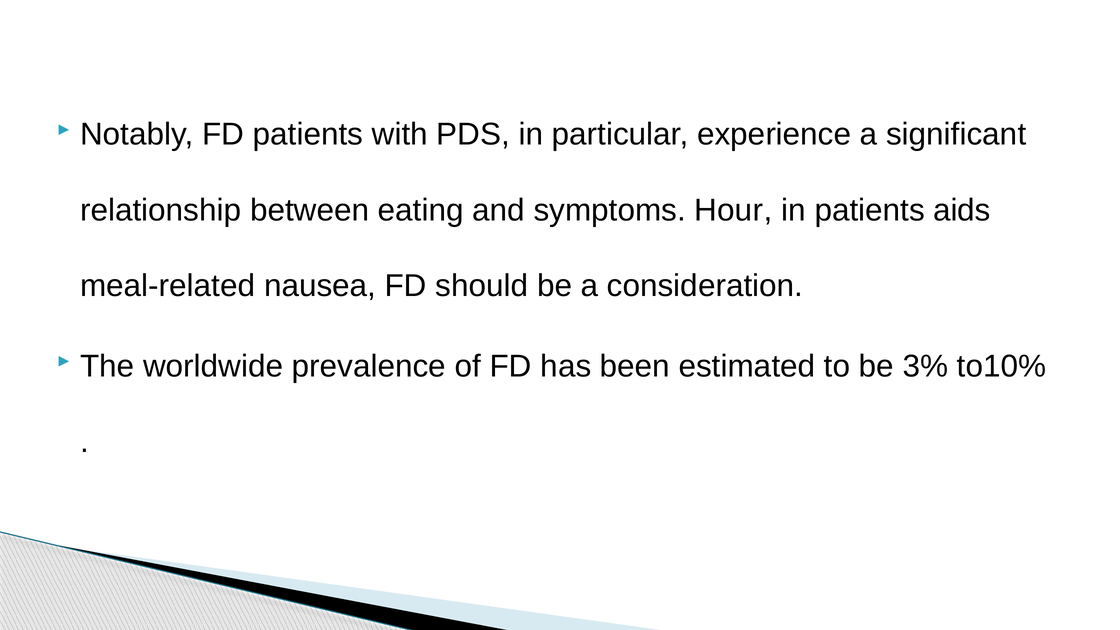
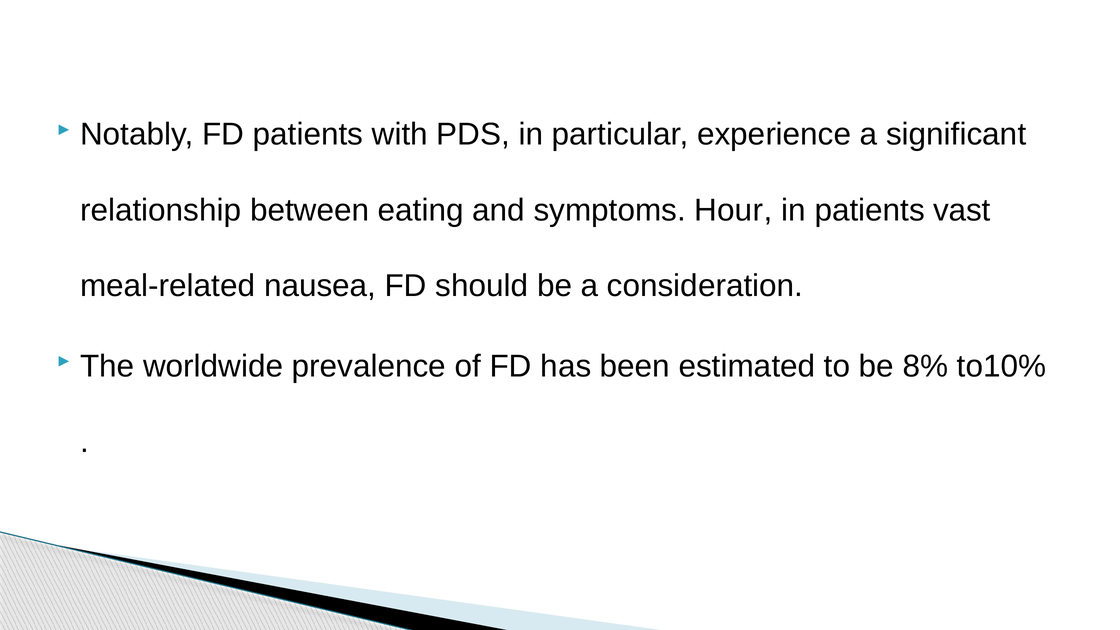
aids: aids -> vast (962, 210)
3%: 3% -> 8% (925, 366)
